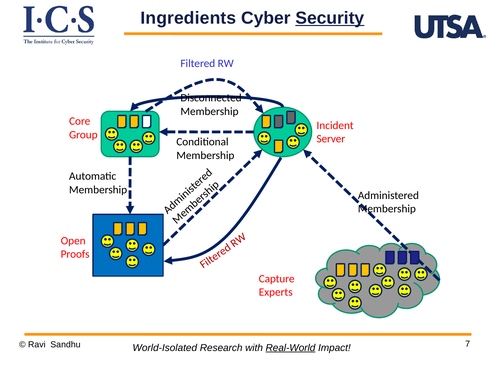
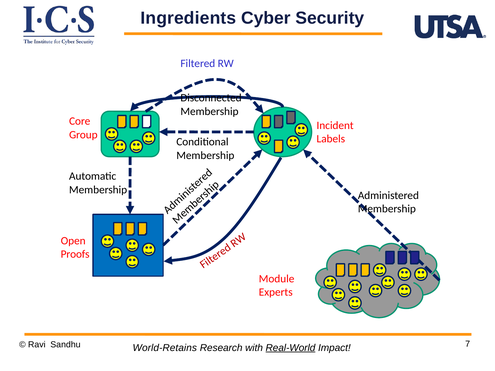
Security underline: present -> none (330, 18)
Server: Server -> Labels (331, 139)
Capture: Capture -> Module (277, 279)
World-Isolated: World-Isolated -> World-Retains (165, 348)
